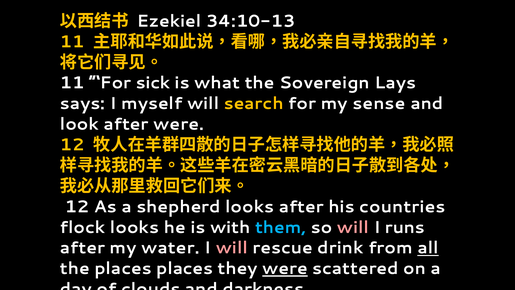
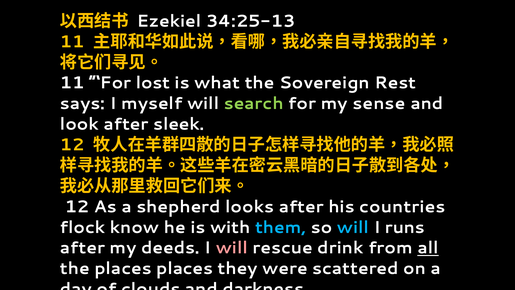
34:10-13: 34:10-13 -> 34:25-13 (251, 21)
sick: sick -> lost (153, 83)
Lays: Lays -> Rest (395, 83)
search colour: yellow -> light green (254, 103)
after were: were -> sleek (179, 124)
flock looks: looks -> know (135, 227)
will colour: pink -> light blue (353, 227)
water: water -> deeds (170, 248)
were underline: present -> none (285, 268)
